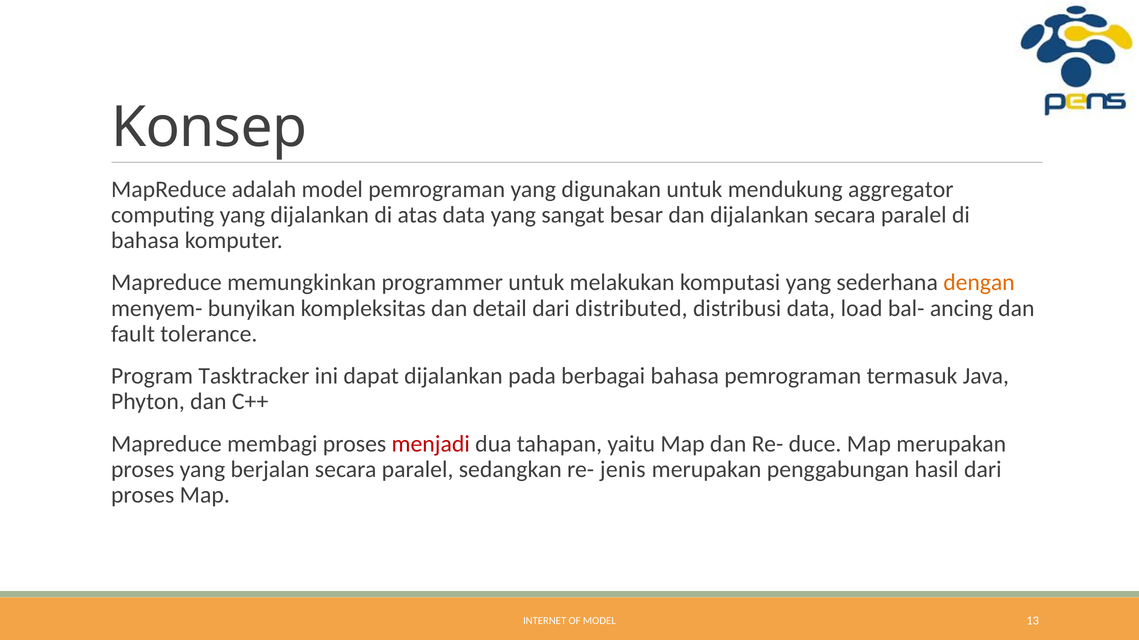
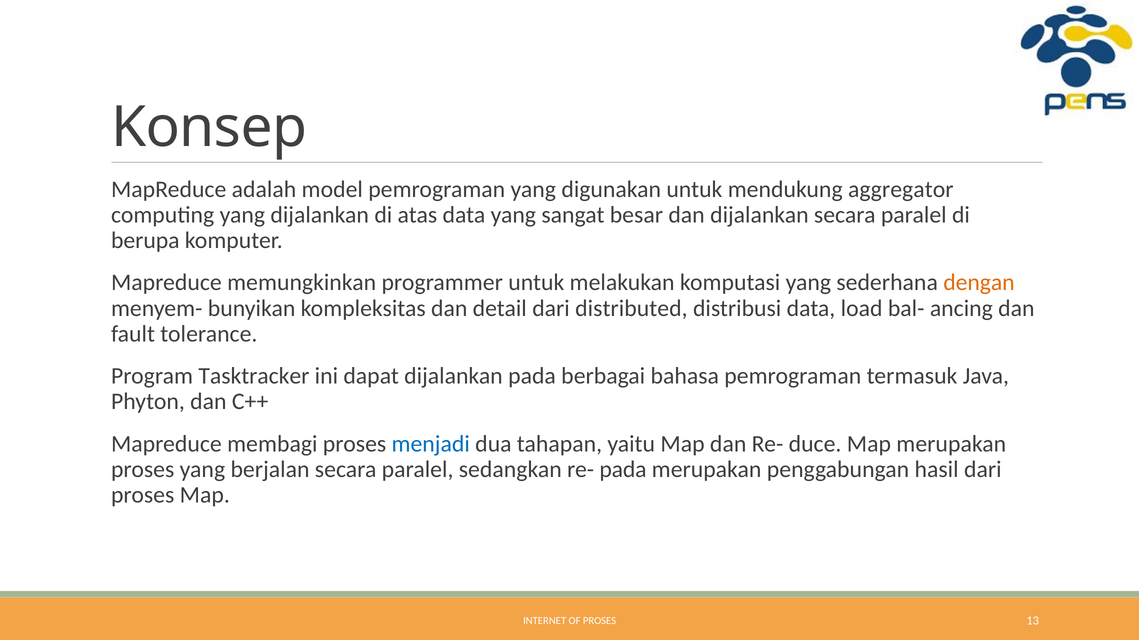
bahasa: bahasa -> berupa (145, 241)
menjadi colour: red -> blue (431, 444)
re- jenis: jenis -> pada (623, 470)
OF MODEL: MODEL -> PROSES (600, 621)
